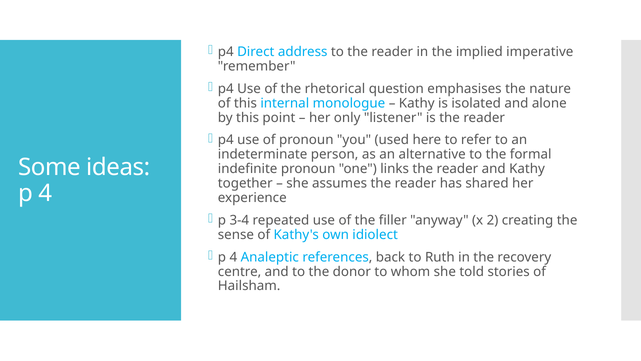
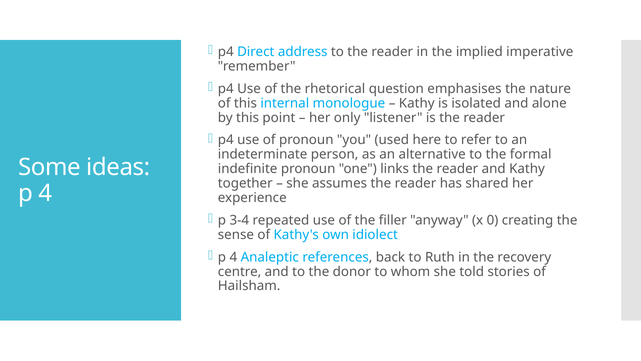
2: 2 -> 0 (492, 220)
